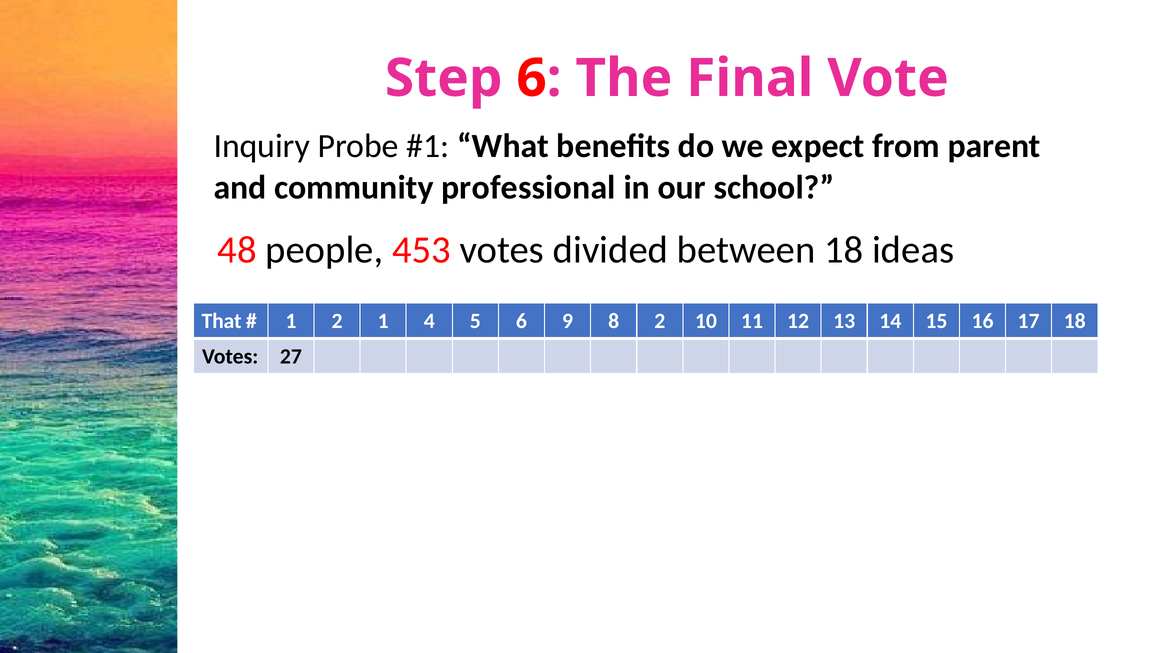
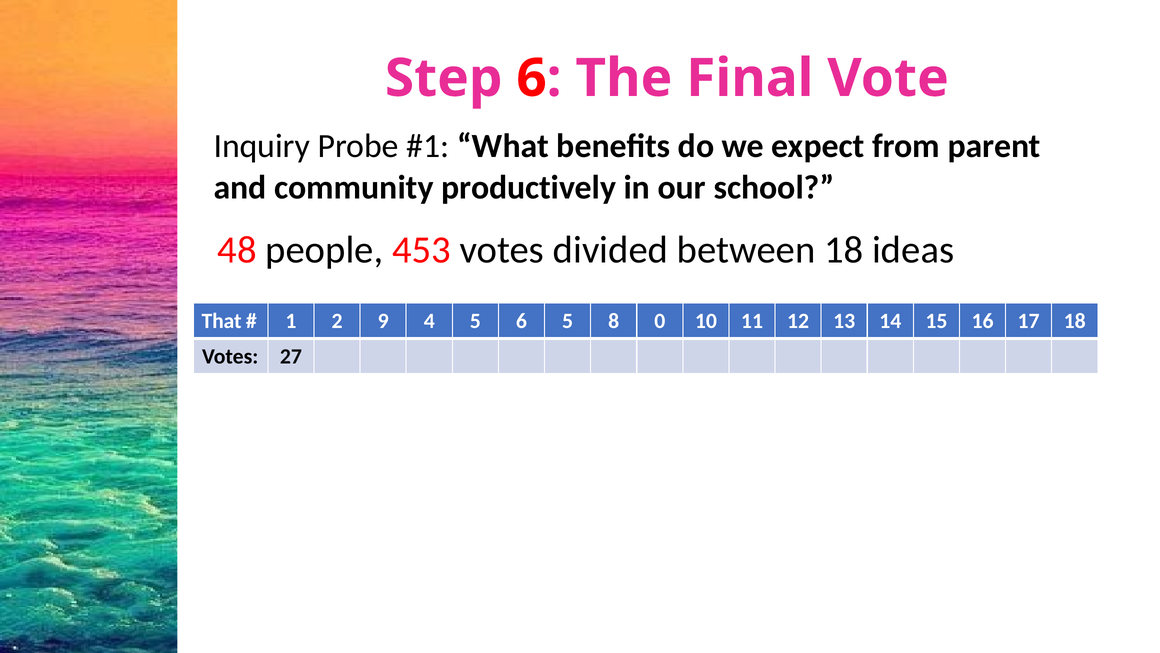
professional: professional -> productively (529, 187)
2 1: 1 -> 9 (383, 321)
6 9: 9 -> 5 (568, 321)
8 2: 2 -> 0 (660, 321)
